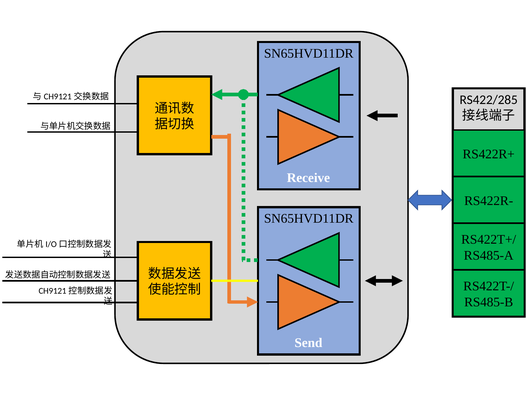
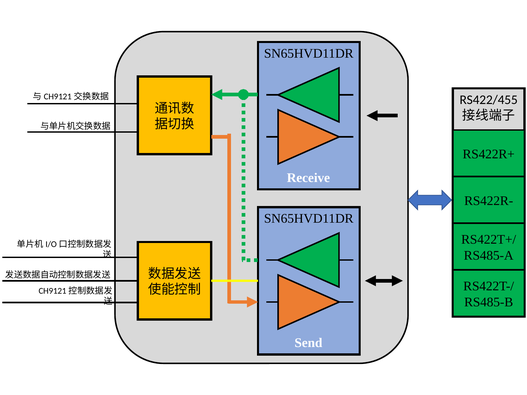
RS422/285: RS422/285 -> RS422/455 (489, 100)
